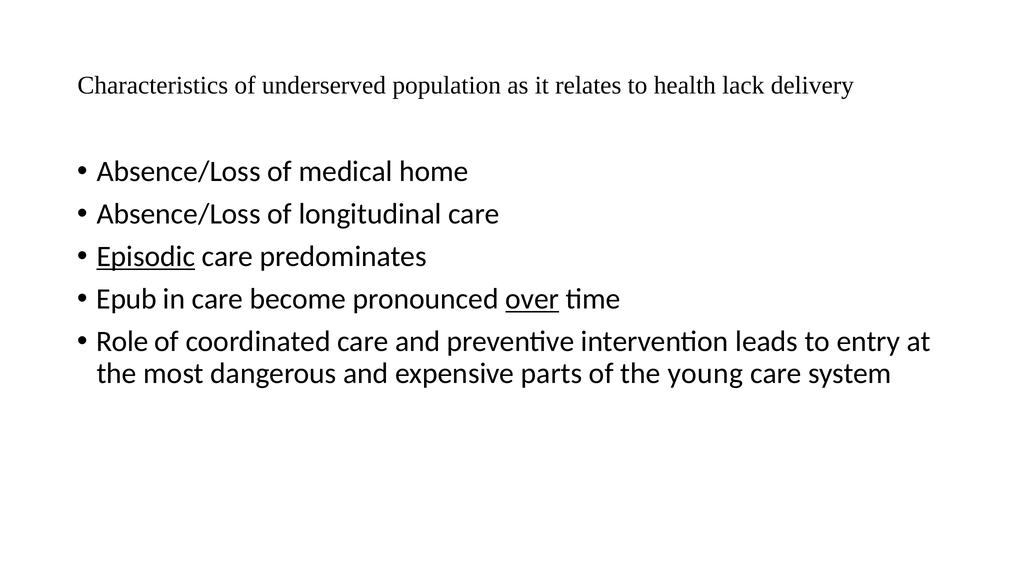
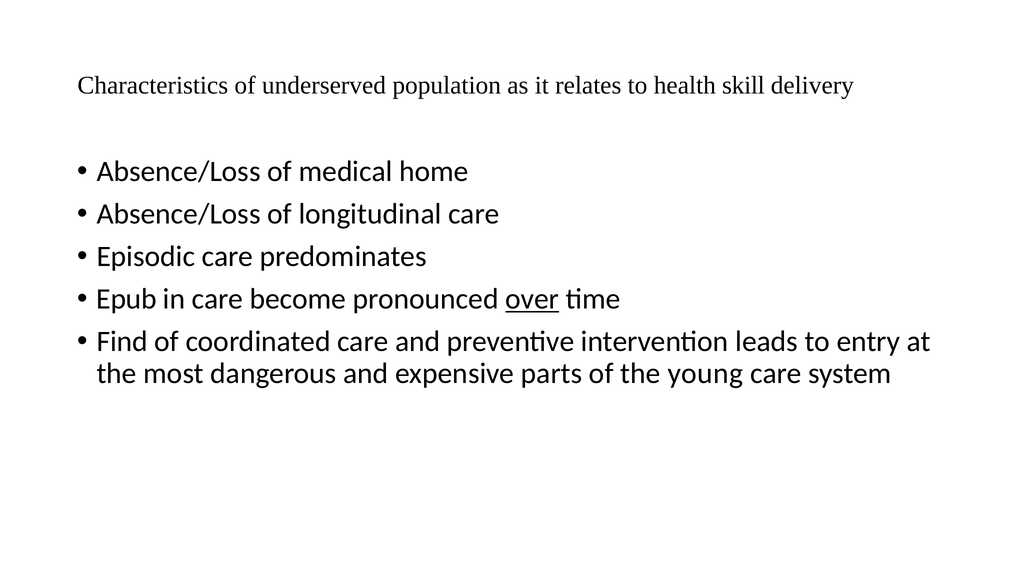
lack: lack -> skill (743, 85)
Episodic underline: present -> none (146, 257)
Role: Role -> Find (122, 342)
